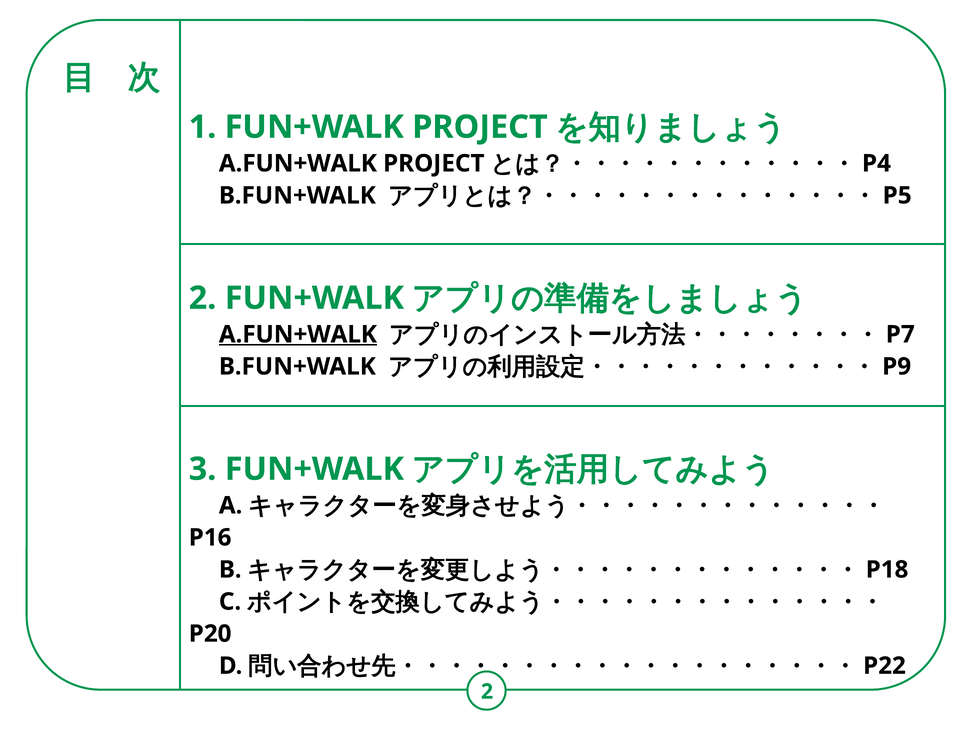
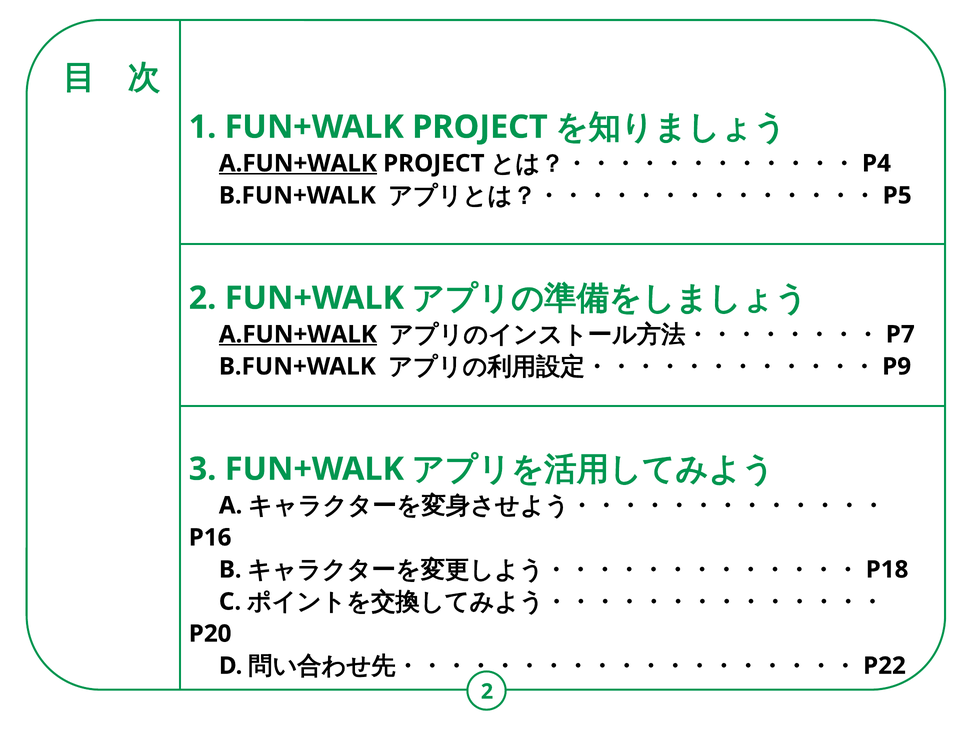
A.FUN+WALK underline: none -> present (298, 163)
